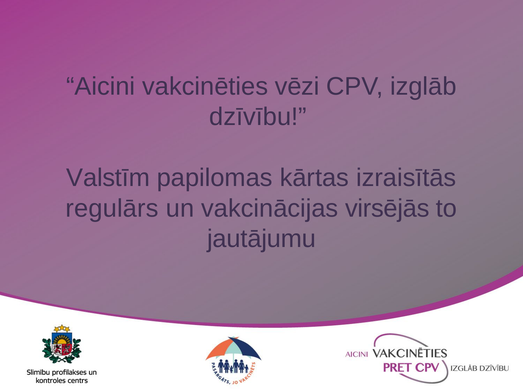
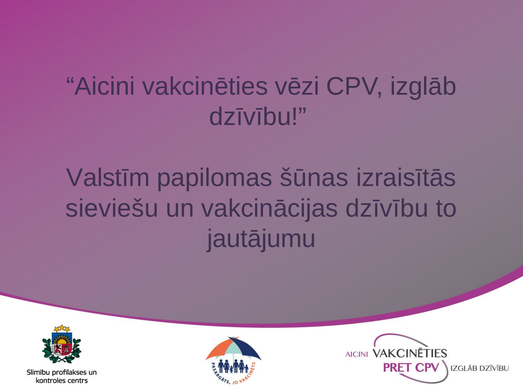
kārtas: kārtas -> šūnas (314, 178)
regulārs: regulārs -> sieviešu (112, 209)
vakcinācijas virsējās: virsējās -> dzīvību (387, 209)
